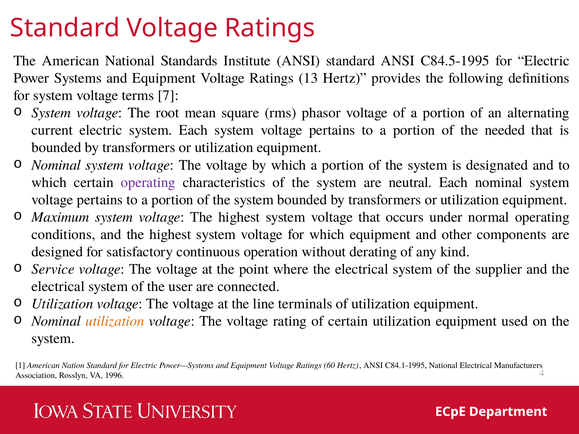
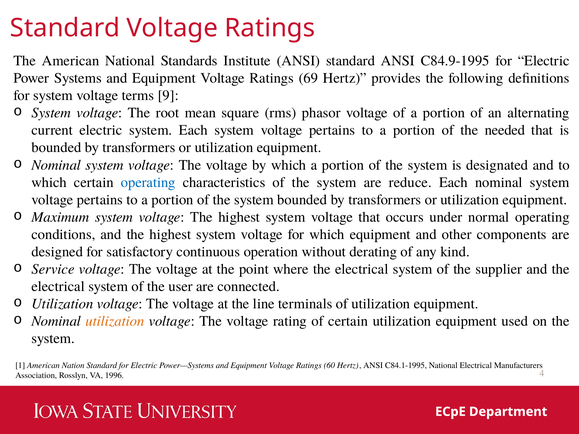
C84.5-1995: C84.5-1995 -> C84.9-1995 (455, 61)
13: 13 -> 69 (308, 78)
7: 7 -> 9 (168, 96)
operating colour: purple -> blue (148, 182)
neutral: neutral -> reduce (410, 182)
